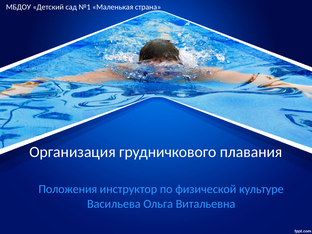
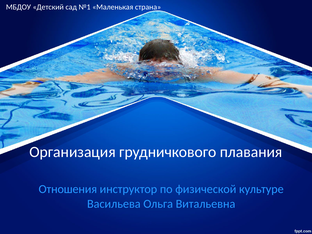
Положения: Положения -> Отношения (68, 189)
